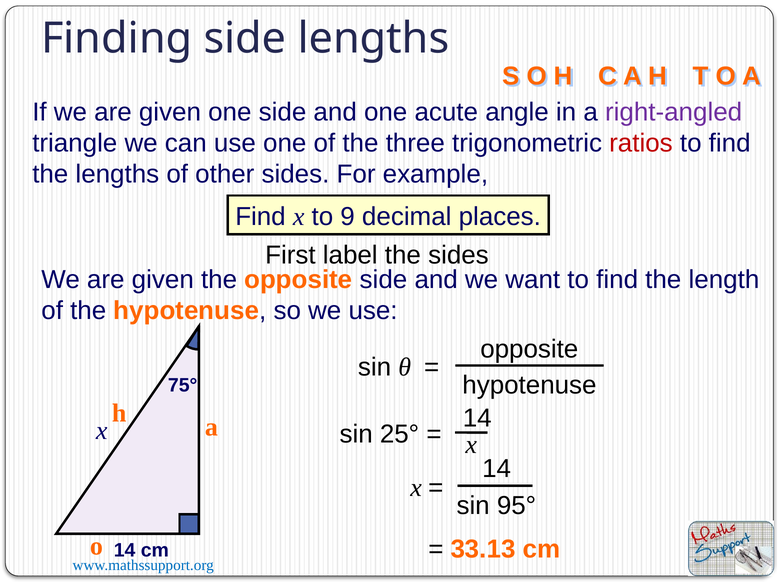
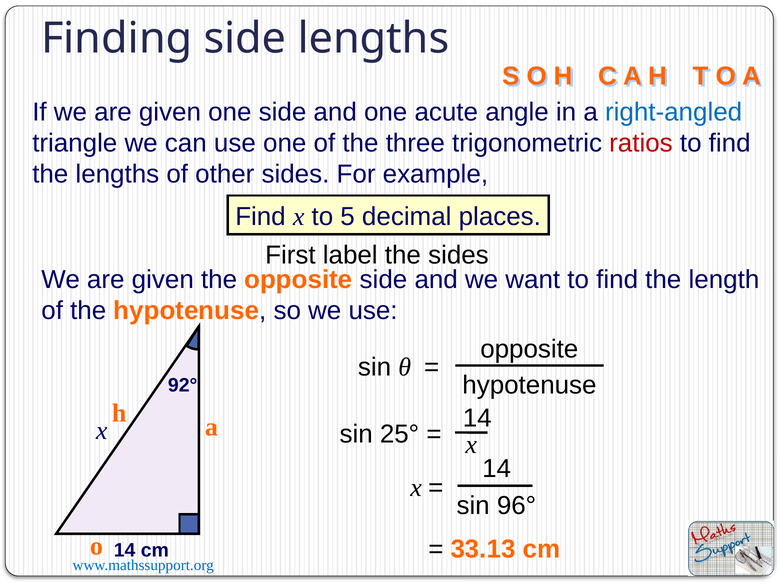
right-angled colour: purple -> blue (674, 112)
9: 9 -> 5 (348, 217)
75°: 75° -> 92° (183, 386)
95°: 95° -> 96° (517, 506)
